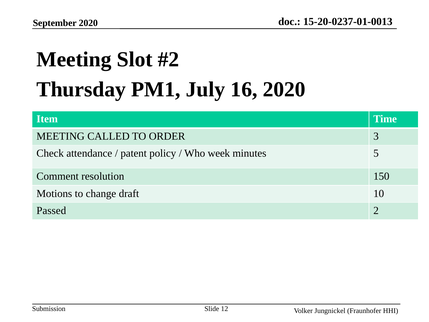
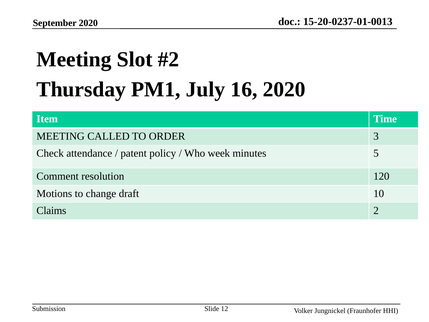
150: 150 -> 120 (381, 176)
Passed: Passed -> Claims (51, 210)
